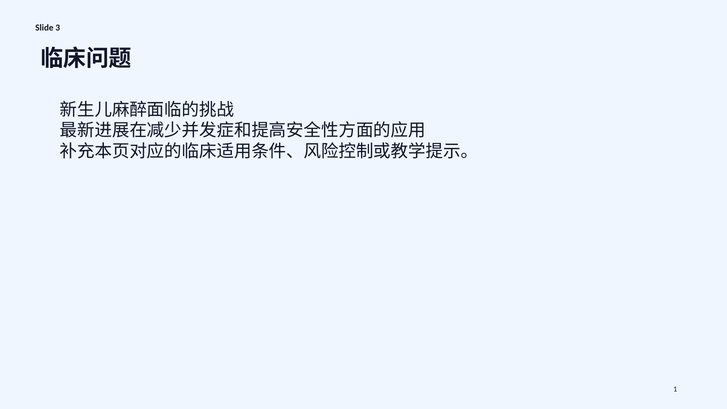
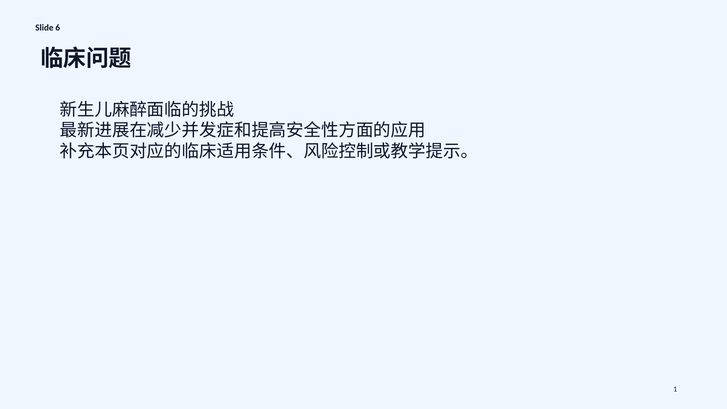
3: 3 -> 6 (58, 28)
